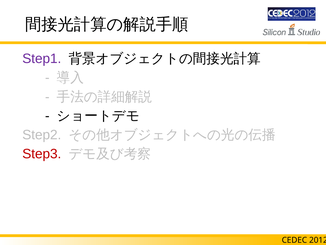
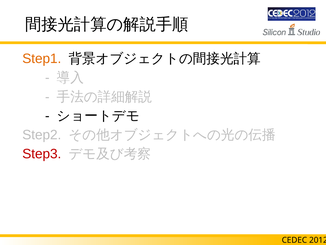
Step1 colour: purple -> orange (42, 59)
